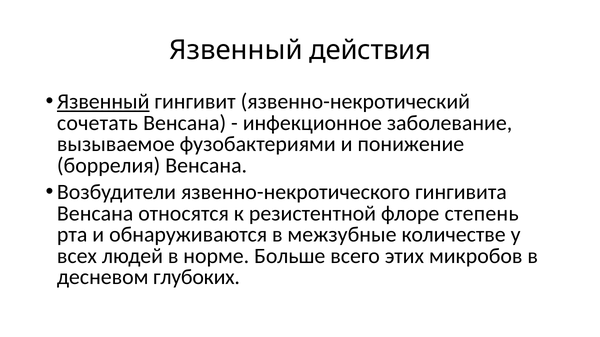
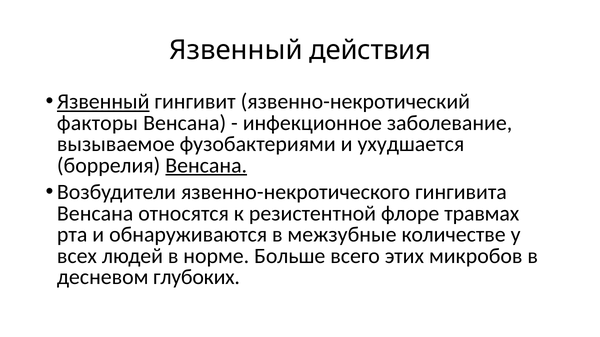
сочетать: сочетать -> факторы (98, 123)
понижение: понижение -> ухудшается (411, 144)
Венсана underline: none -> present (206, 166)
степень: степень -> травмах (482, 214)
